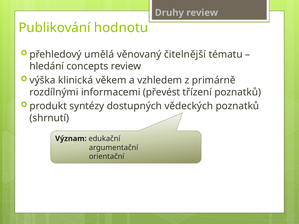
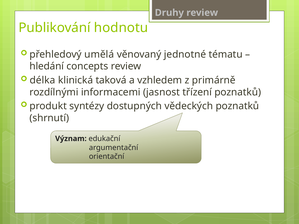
čitelnější: čitelnější -> jednotné (185, 54)
výška: výška -> délka (43, 80)
věkem: věkem -> taková (111, 80)
převést: převést -> jasnost (162, 92)
